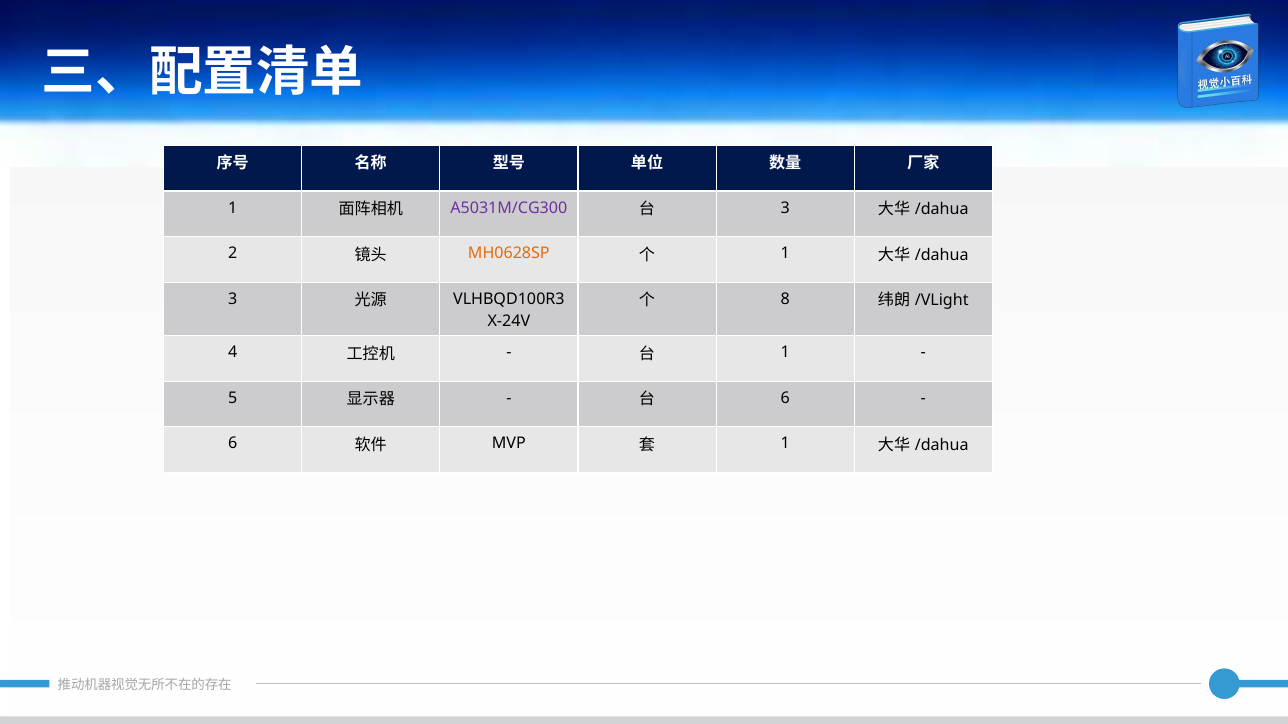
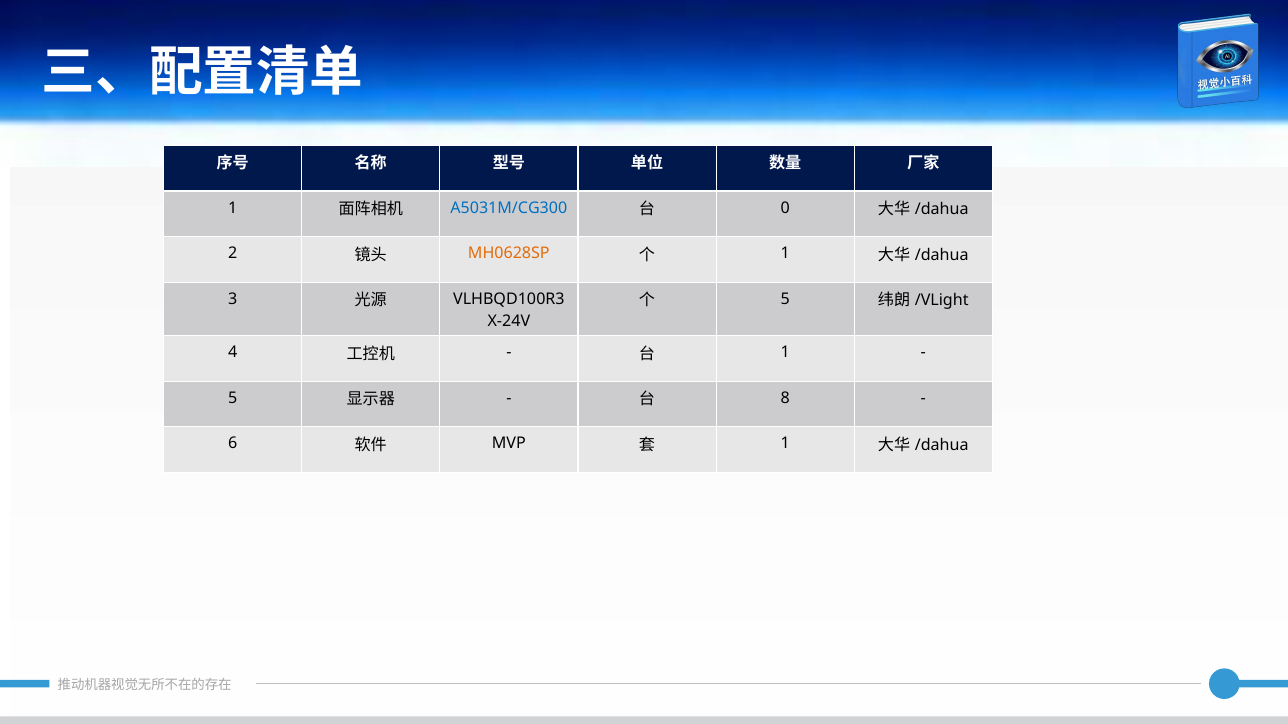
A5031M/CG300 colour: purple -> blue (509, 208)
3: 3 -> 0 (785, 208)
8: 8 -> 5 (785, 299)
6: 6 -> 8 (785, 398)
